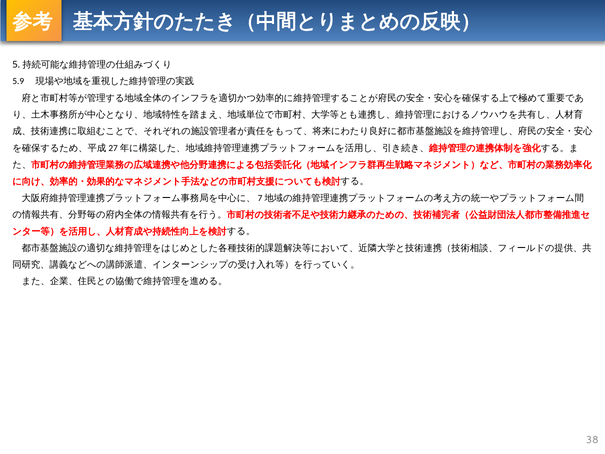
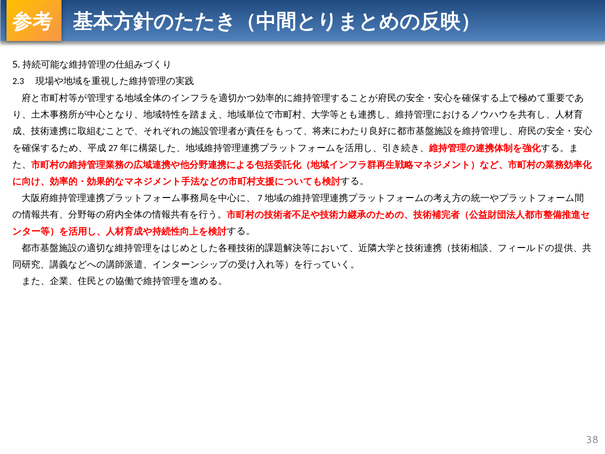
5.9: 5.9 -> 2.3 (18, 81)
